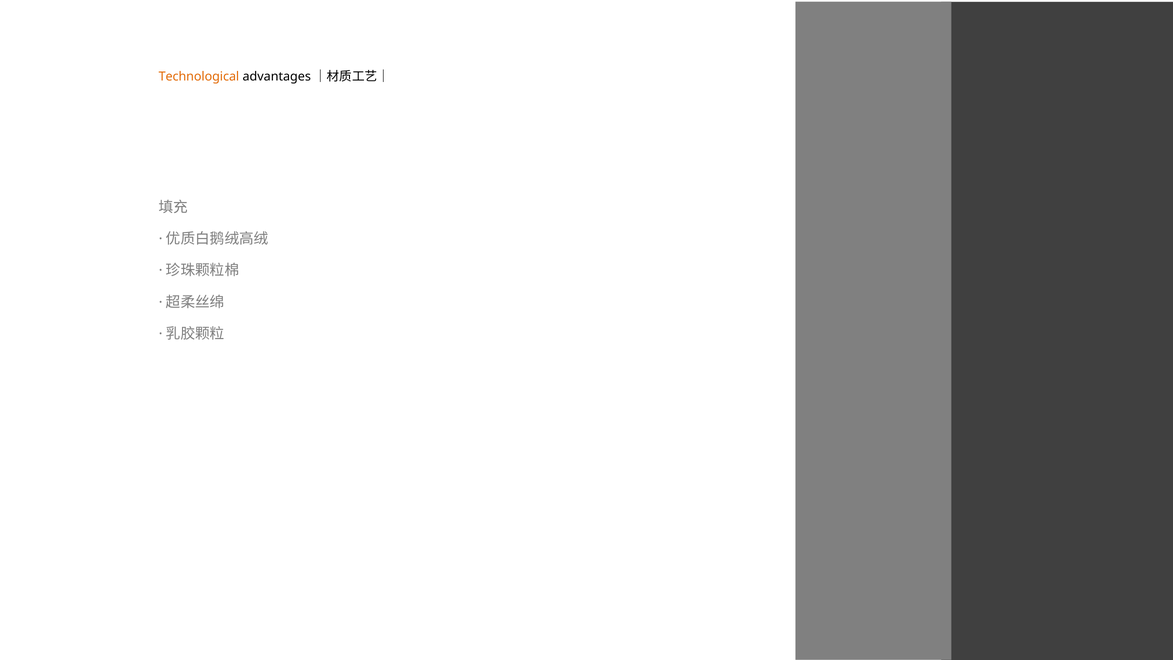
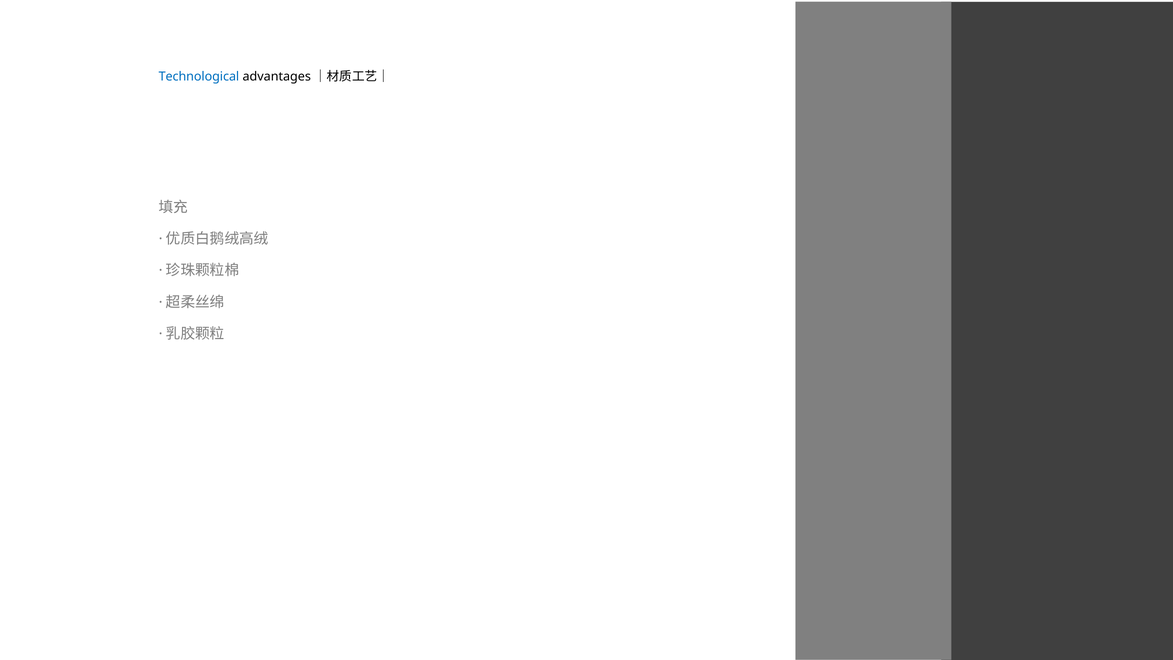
Technological colour: orange -> blue (199, 77)
